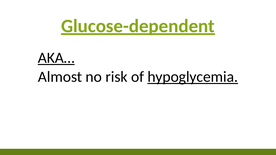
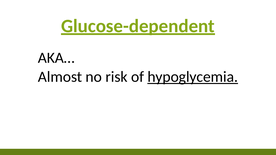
AKA… underline: present -> none (56, 58)
